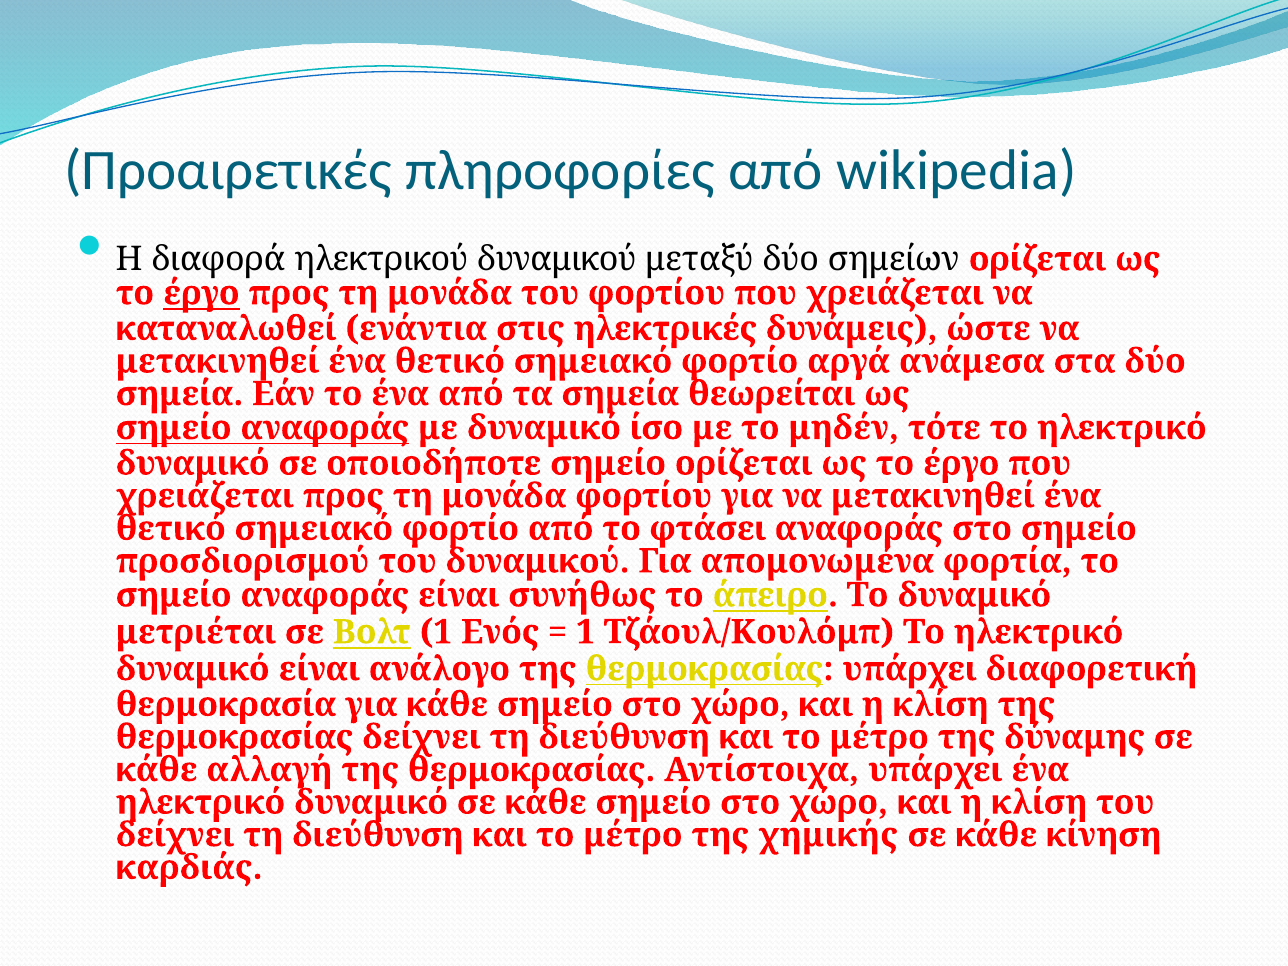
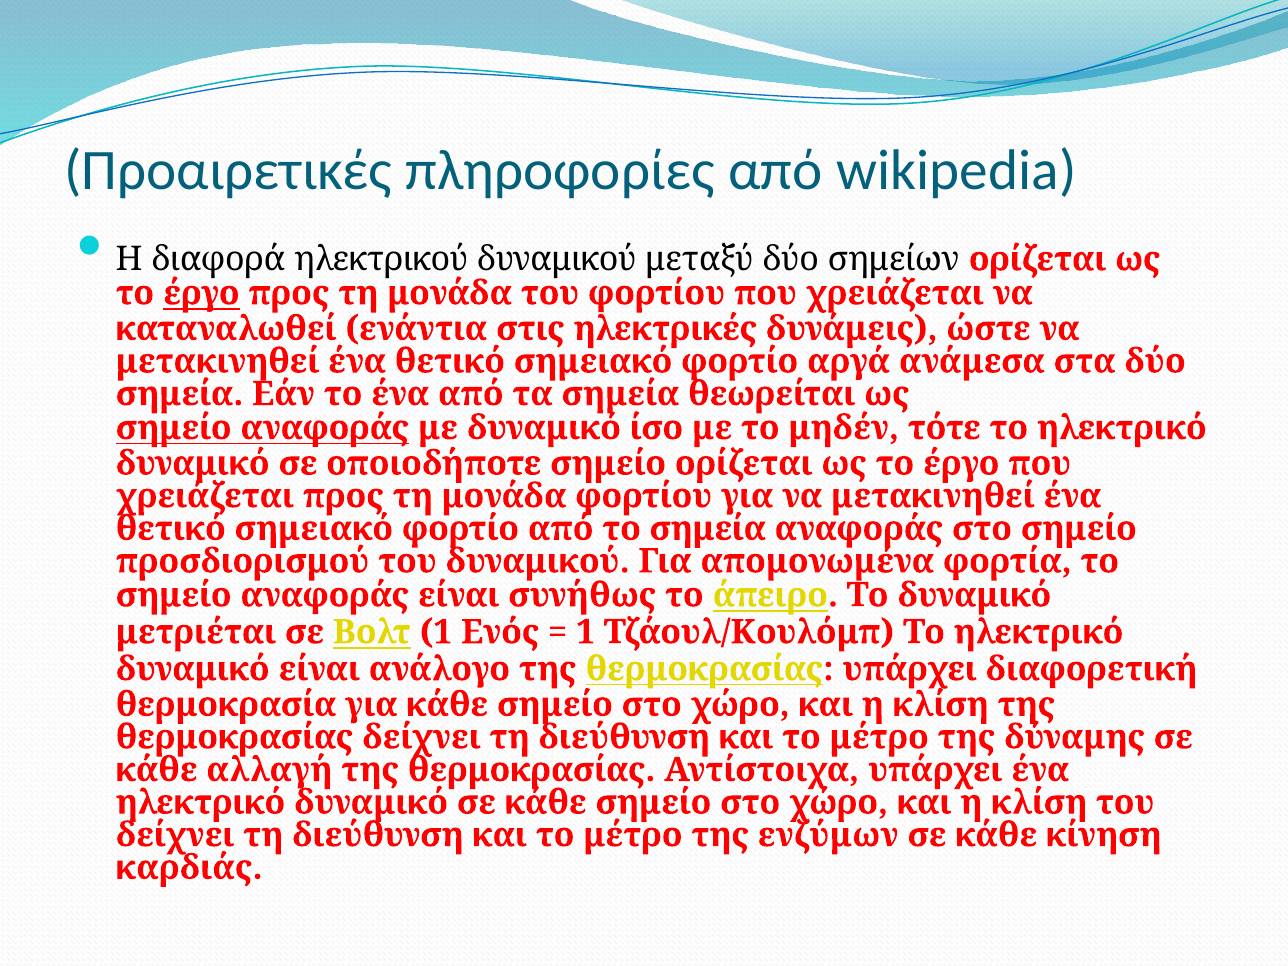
το φτάσει: φτάσει -> σημεία (708, 529)
χημικής: χημικής -> ενζύμων (828, 835)
